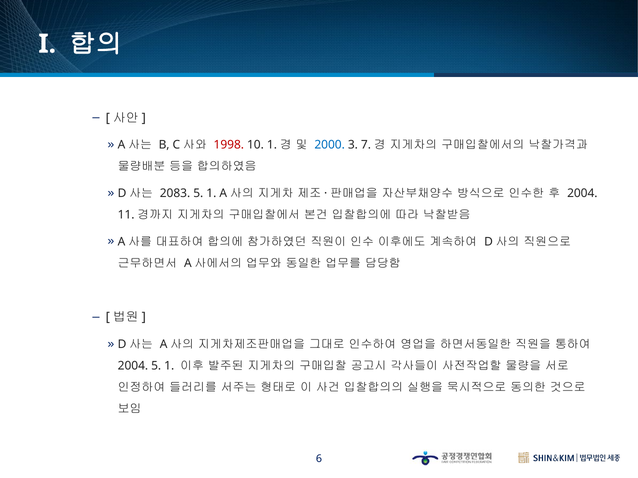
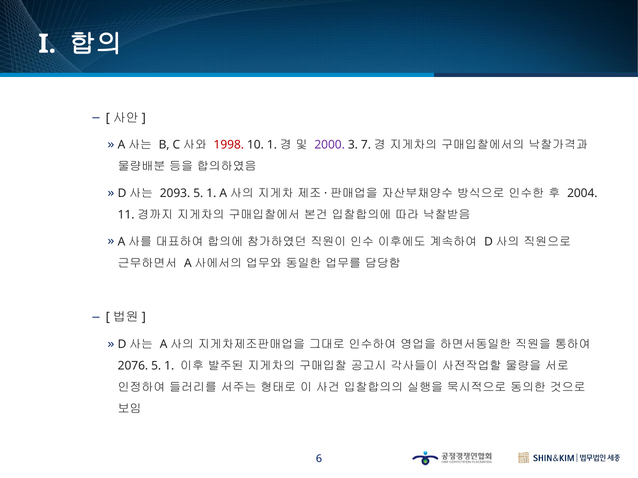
2000 colour: blue -> purple (330, 145)
2083: 2083 -> 2093 (175, 194)
2004: 2004 -> 2076 (133, 366)
